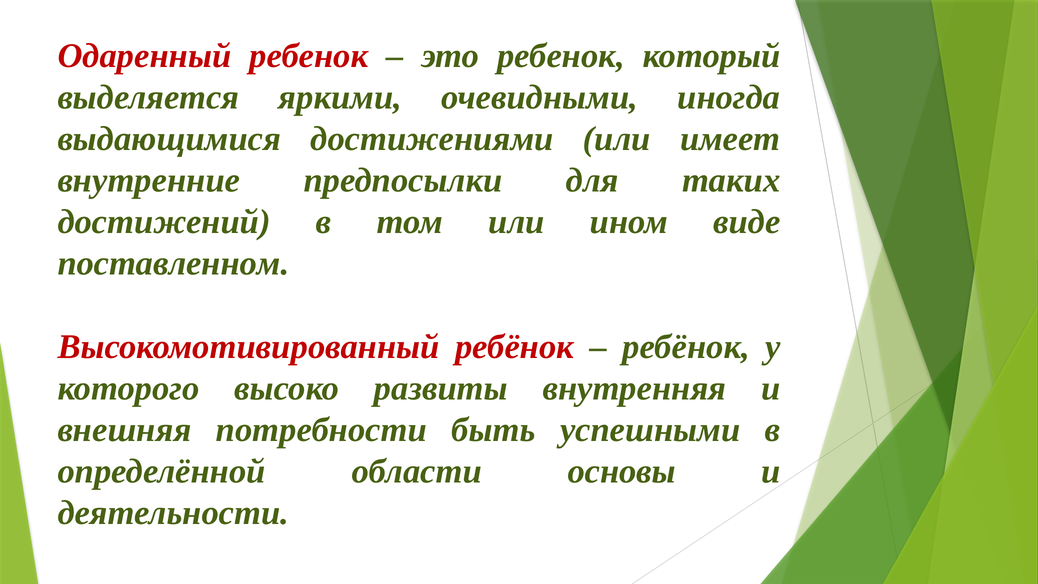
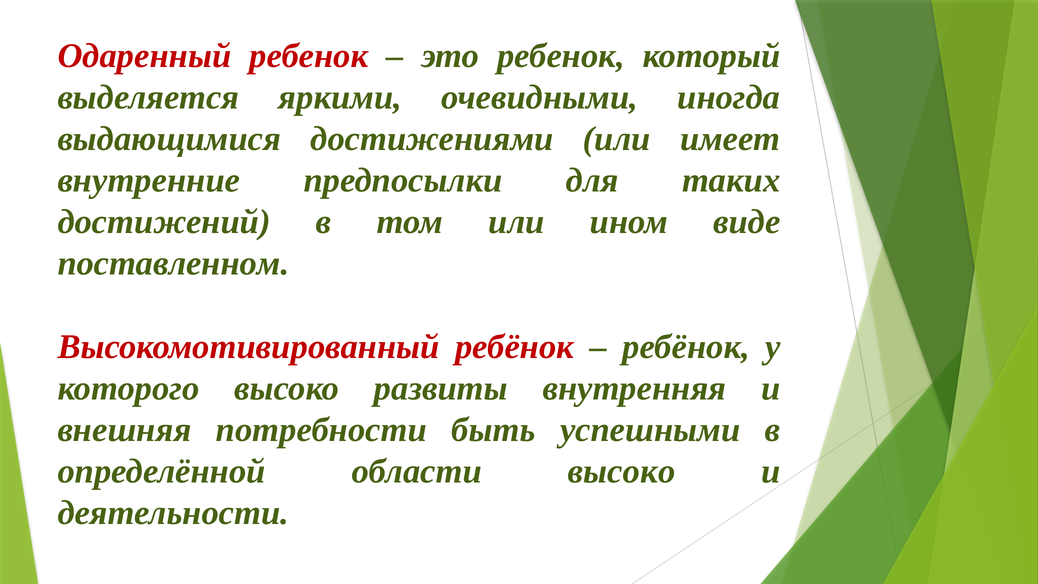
области основы: основы -> высоко (622, 471)
